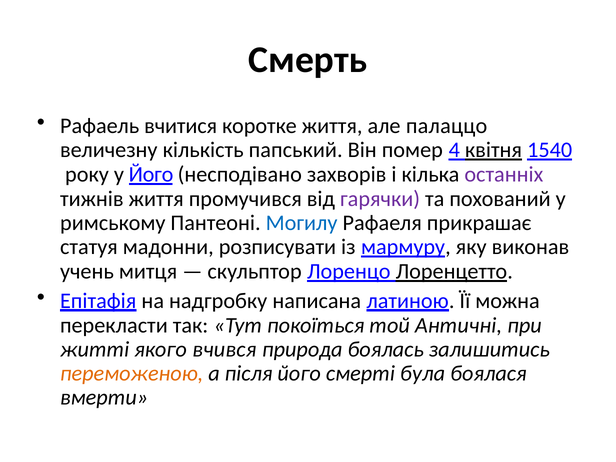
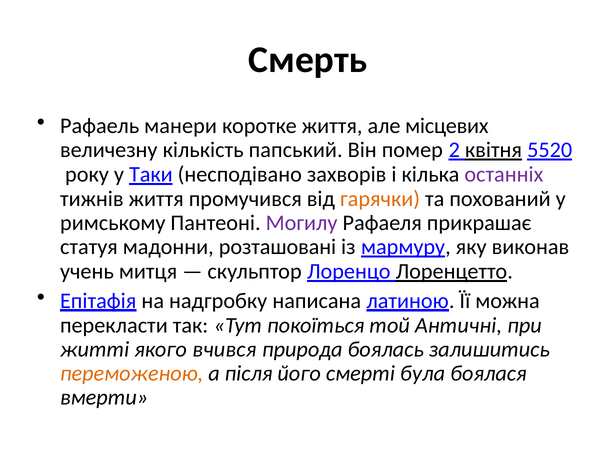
вчитися: вчитися -> манери (181, 126)
палаццо: палаццо -> місцевих (447, 126)
4: 4 -> 2 (454, 150)
1540: 1540 -> 5520 (550, 150)
у Його: Його -> Таки (151, 174)
гарячки colour: purple -> orange (380, 199)
Могилу colour: blue -> purple (302, 223)
розписувати: розписувати -> розташовані (277, 247)
